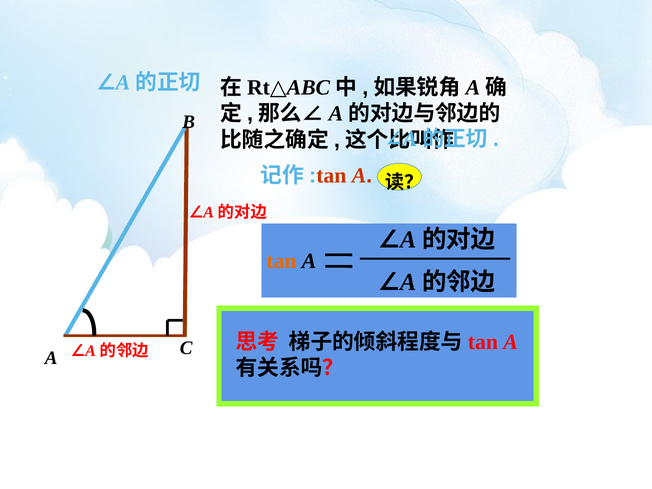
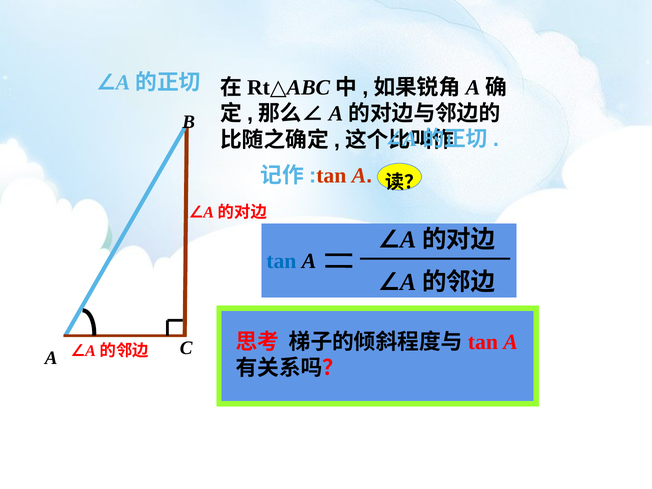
tan colour: orange -> blue (281, 261)
